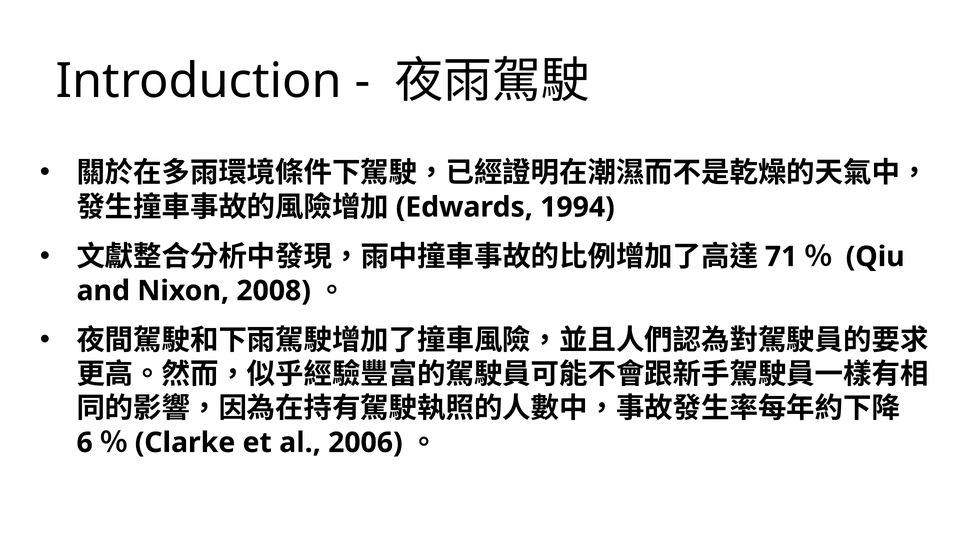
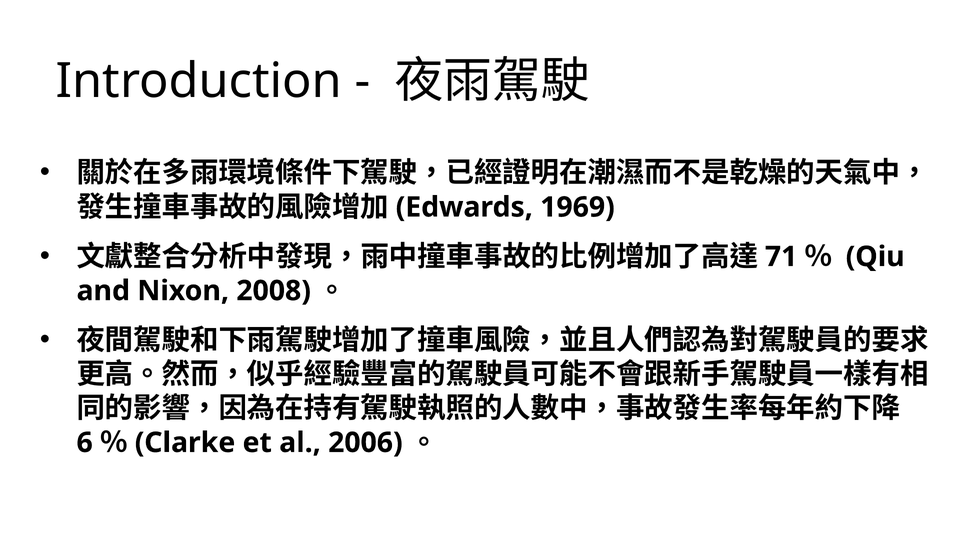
1994: 1994 -> 1969 (577, 207)
